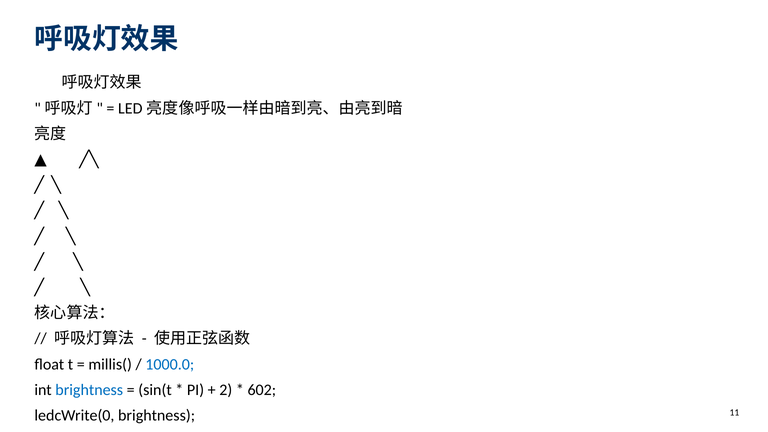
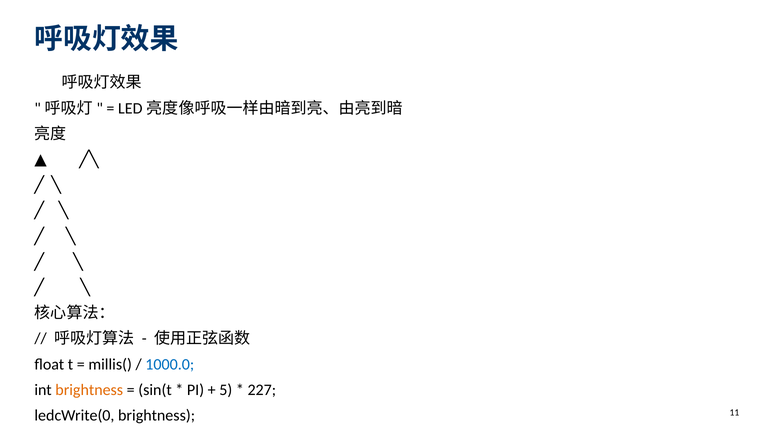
brightness colour: blue -> orange (89, 390)
2: 2 -> 5 (226, 390)
602: 602 -> 227 (262, 390)
